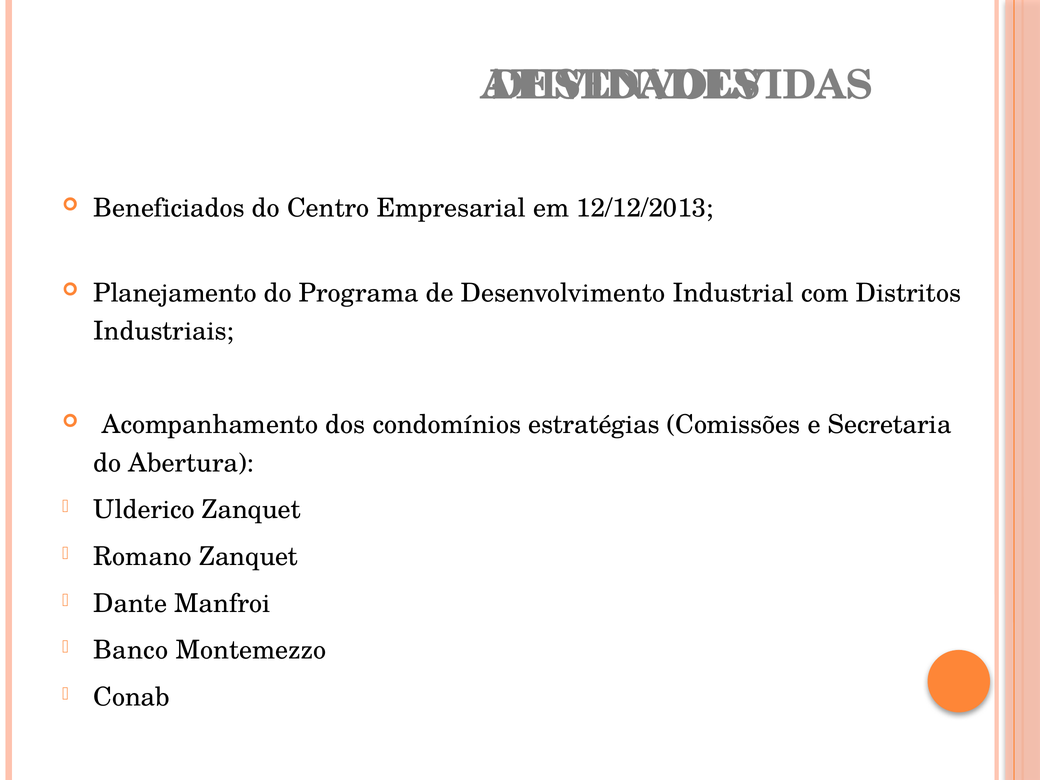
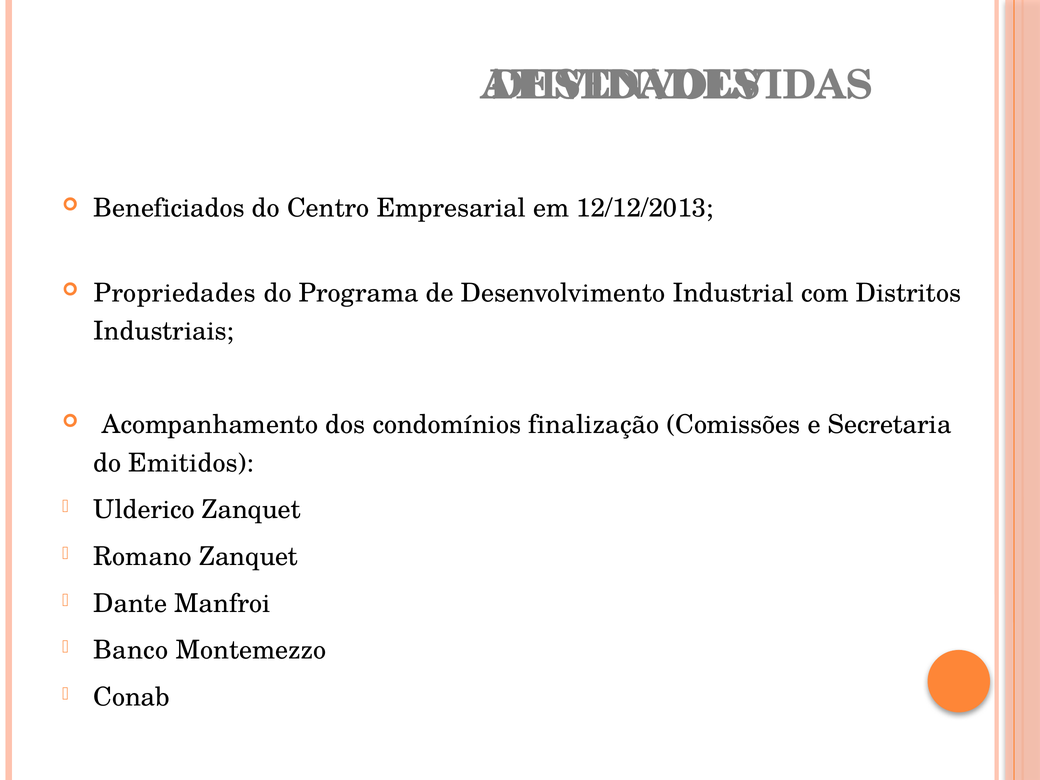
Planejamento: Planejamento -> Propriedades (175, 293)
estratégias: estratégias -> finalização (594, 425)
Abertura: Abertura -> Emitidos (191, 463)
